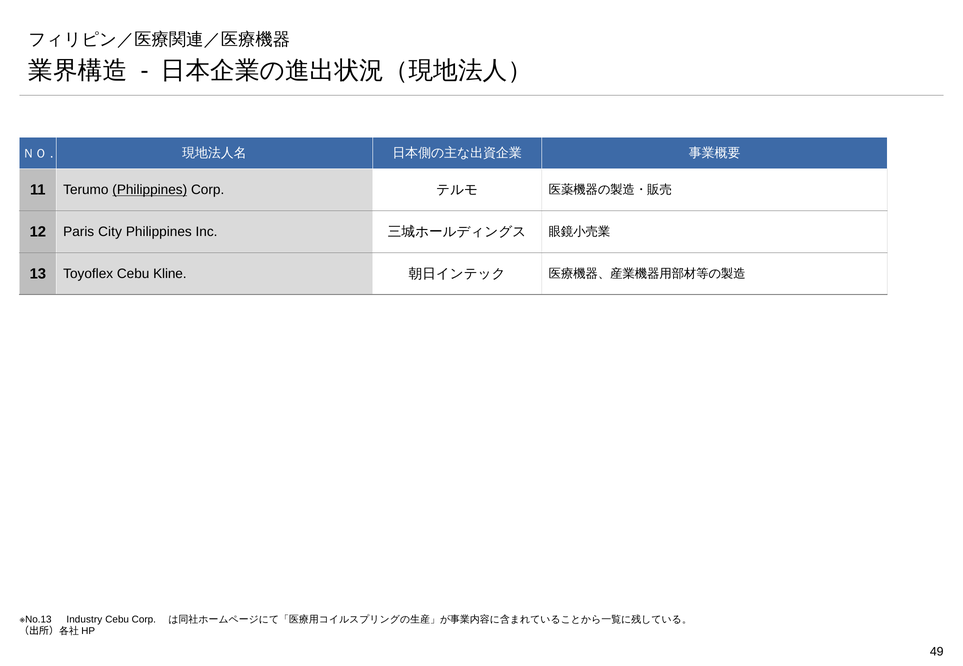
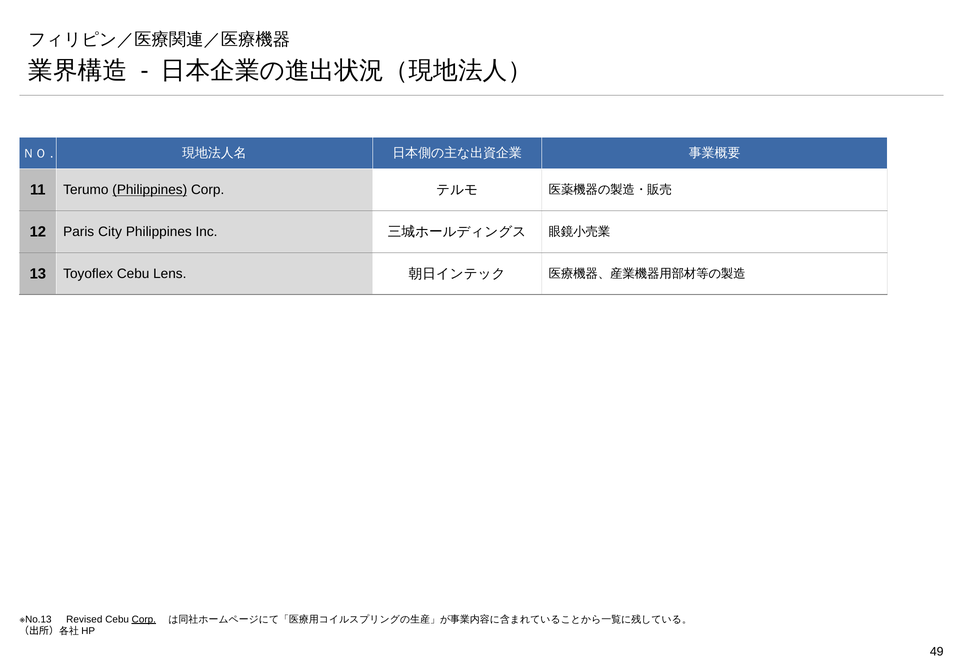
Kline: Kline -> Lens (170, 274)
Industry: Industry -> Revised (84, 620)
Corp underline: none -> present (144, 620)
